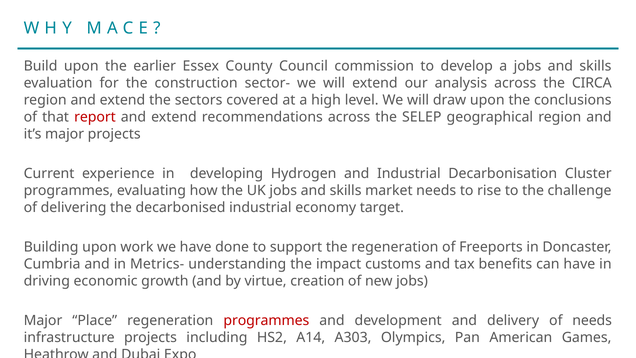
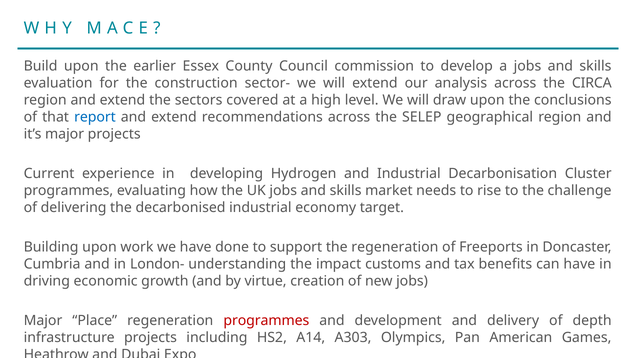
report colour: red -> blue (95, 117)
Metrics-: Metrics- -> London- (157, 264)
of needs: needs -> depth (592, 321)
